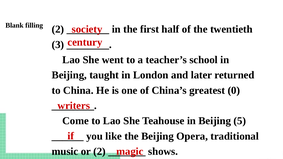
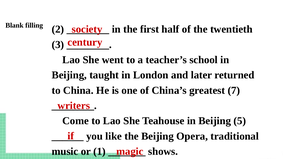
0: 0 -> 7 (234, 90)
or 2: 2 -> 1 (100, 152)
